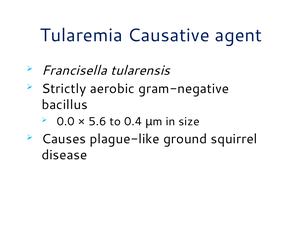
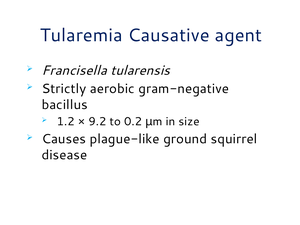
0.0: 0.0 -> 1.2 (66, 122)
5.6: 5.6 -> 9.2 (97, 122)
0.4: 0.4 -> 0.2 (133, 122)
